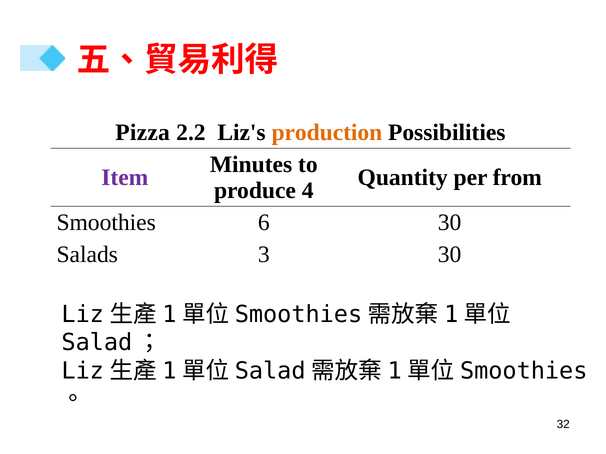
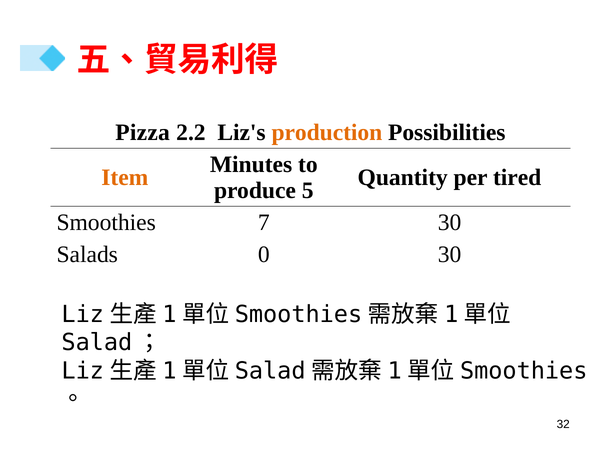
Item colour: purple -> orange (125, 178)
from: from -> tired (517, 178)
4: 4 -> 5 (308, 191)
6: 6 -> 7 (264, 223)
3: 3 -> 0 (264, 255)
